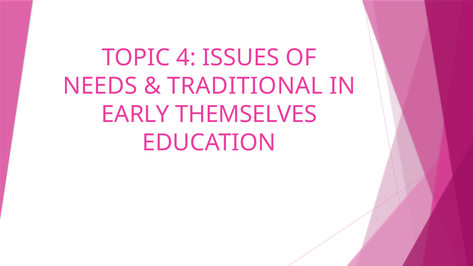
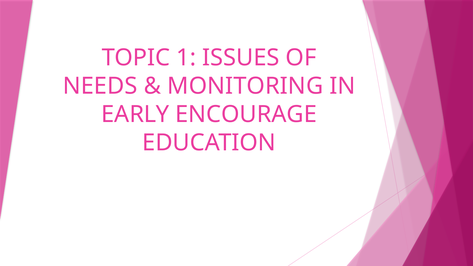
4: 4 -> 1 (186, 58)
TRADITIONAL: TRADITIONAL -> MONITORING (245, 86)
THEMSELVES: THEMSELVES -> ENCOURAGE (246, 114)
